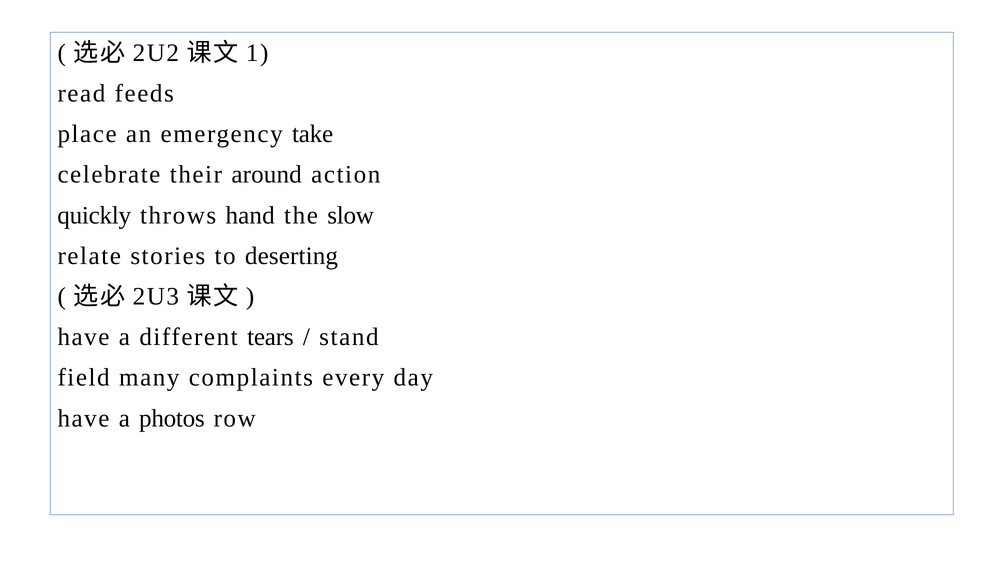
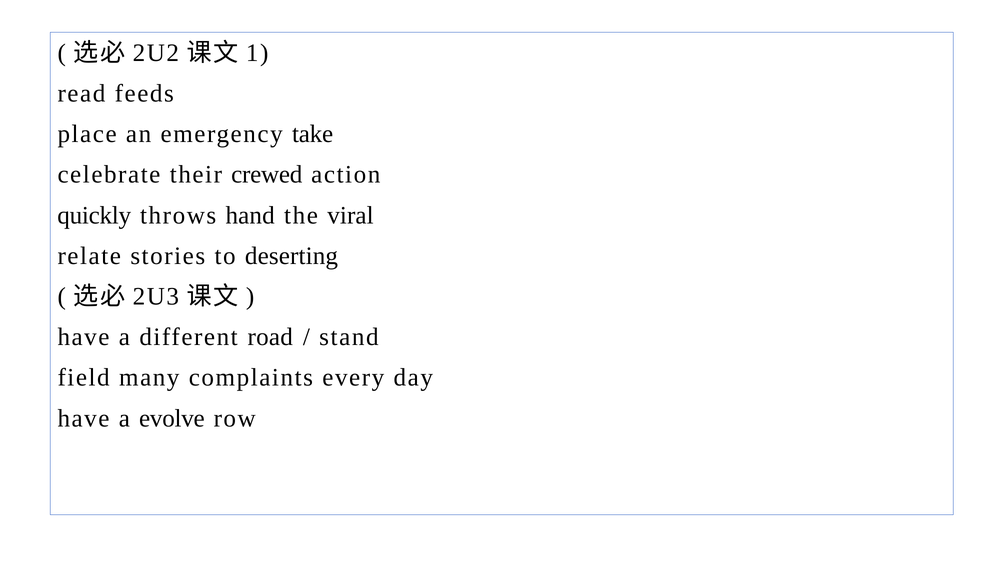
around: around -> crewed (267, 175)
slow: slow -> viral (350, 215)
tears: tears -> road (270, 337)
photos: photos -> evolve (172, 418)
